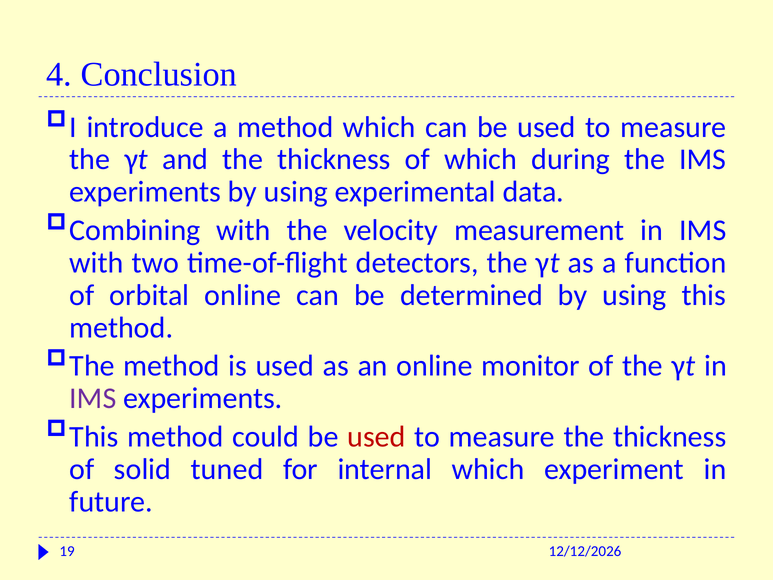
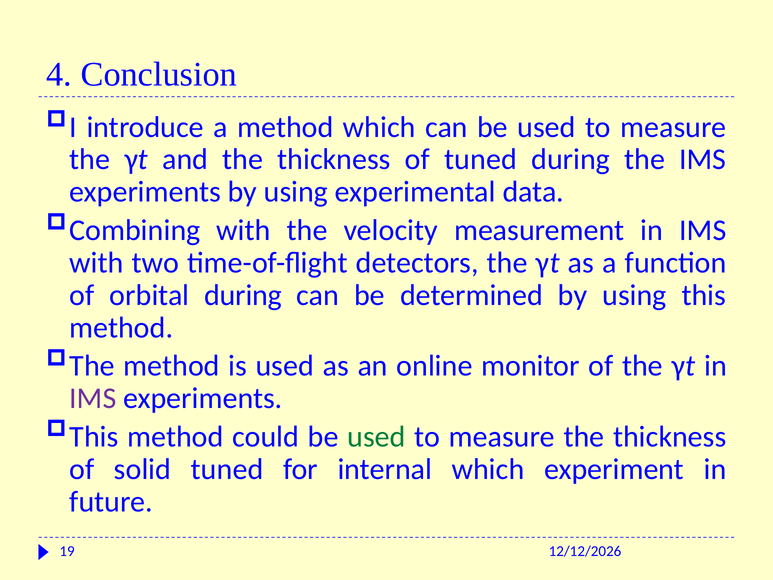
of which: which -> tuned (481, 159)
orbital online: online -> during (243, 295)
used colour: red -> green (376, 437)
